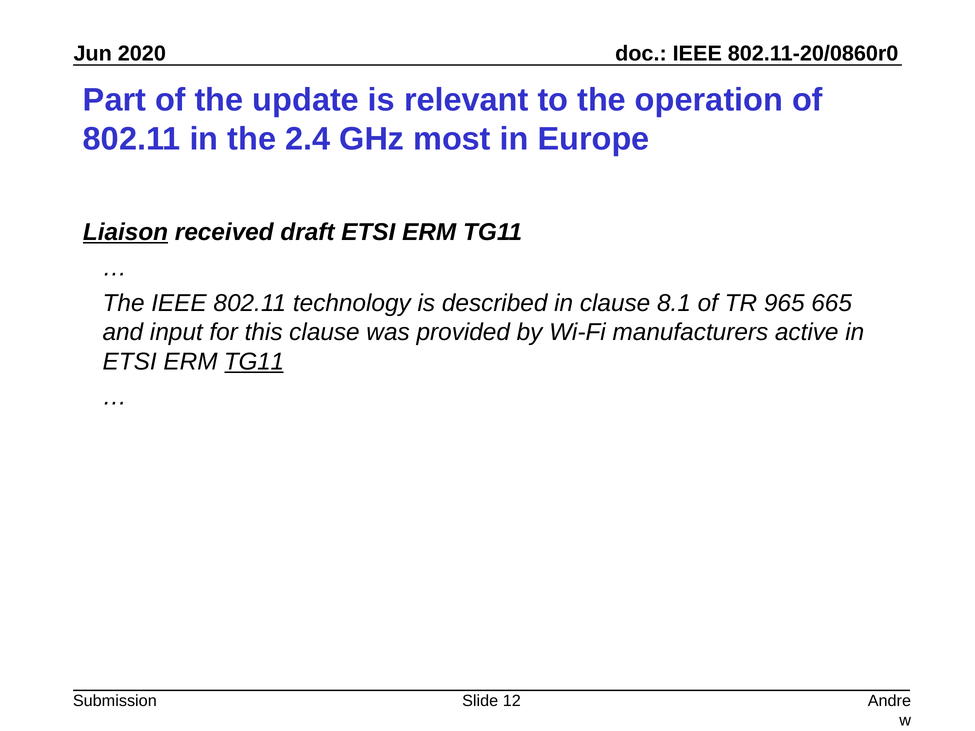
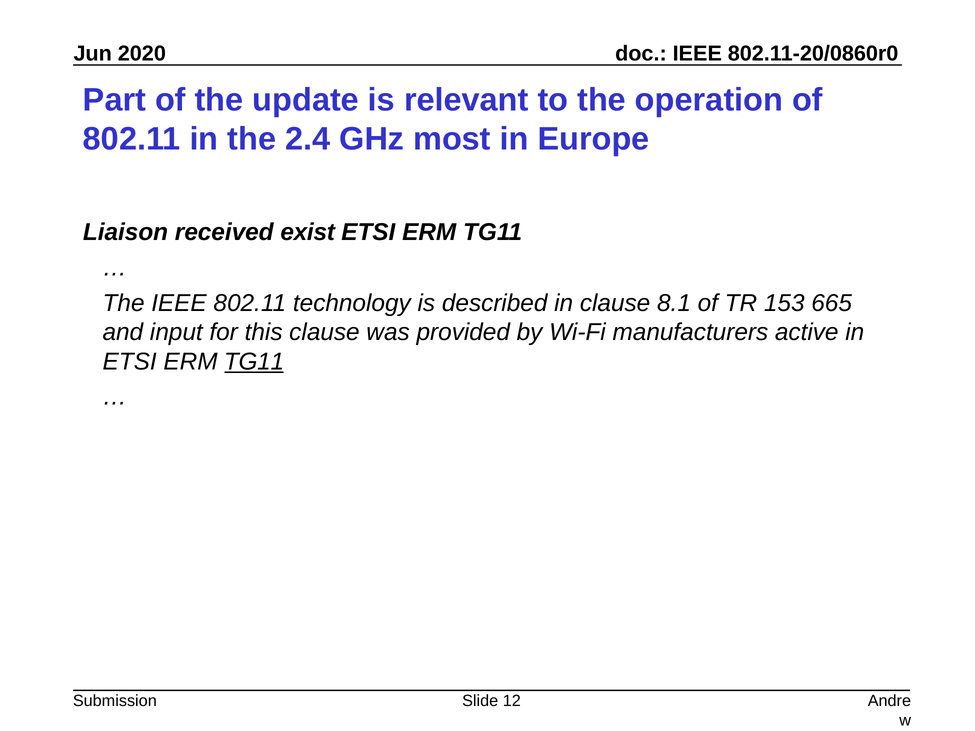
Liaison underline: present -> none (126, 232)
draft: draft -> exist (308, 232)
965: 965 -> 153 (784, 303)
